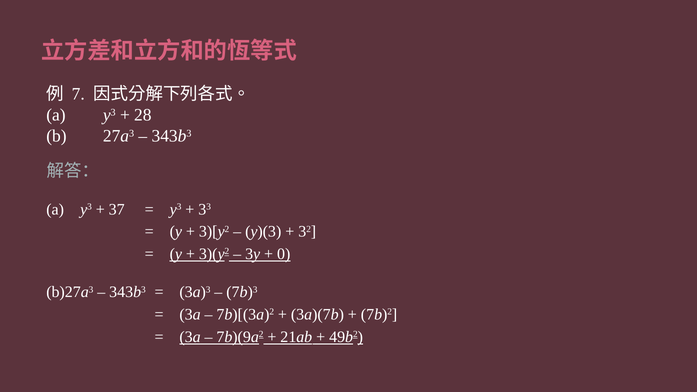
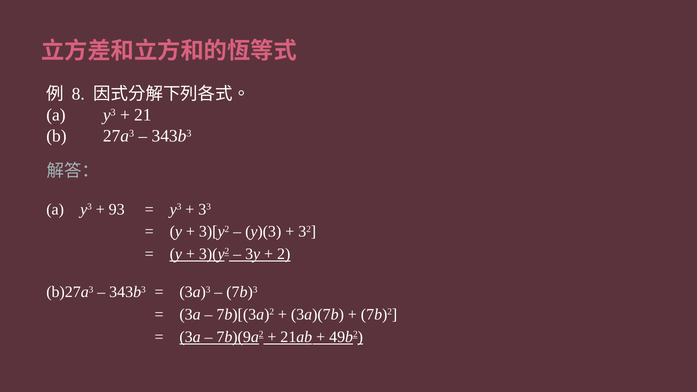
7: 7 -> 8 (78, 94)
28: 28 -> 21 (143, 115)
37: 37 -> 93 (117, 209)
0: 0 -> 2 (284, 254)
